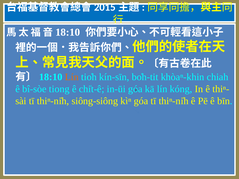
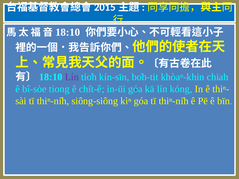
Lín colour: orange -> purple (72, 77)
